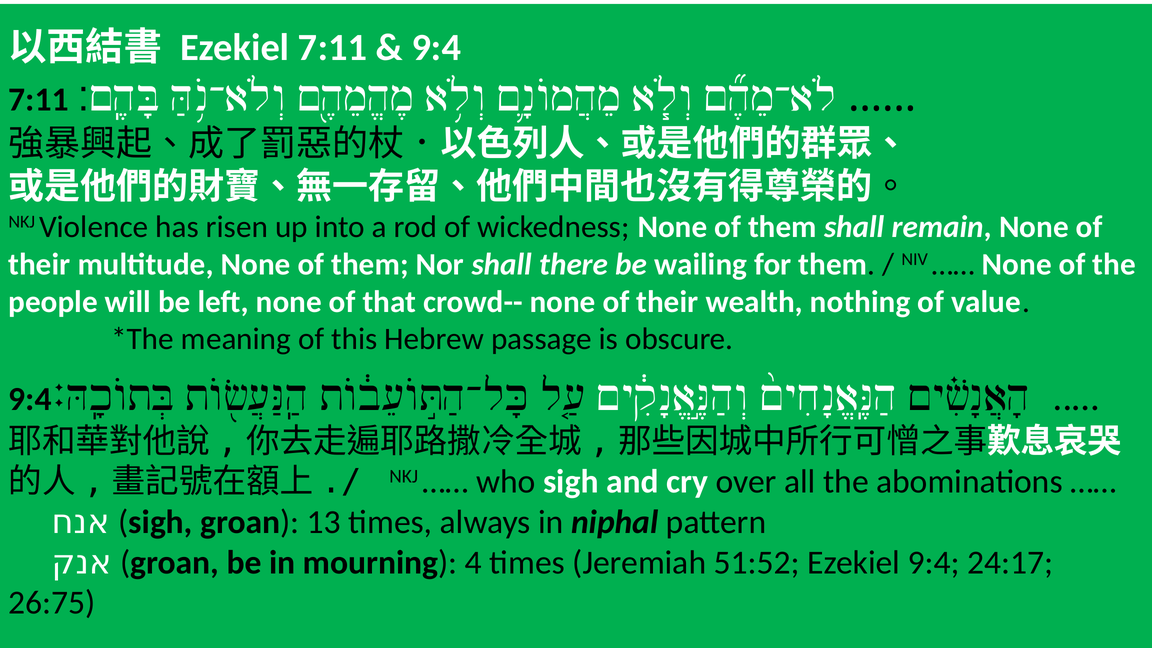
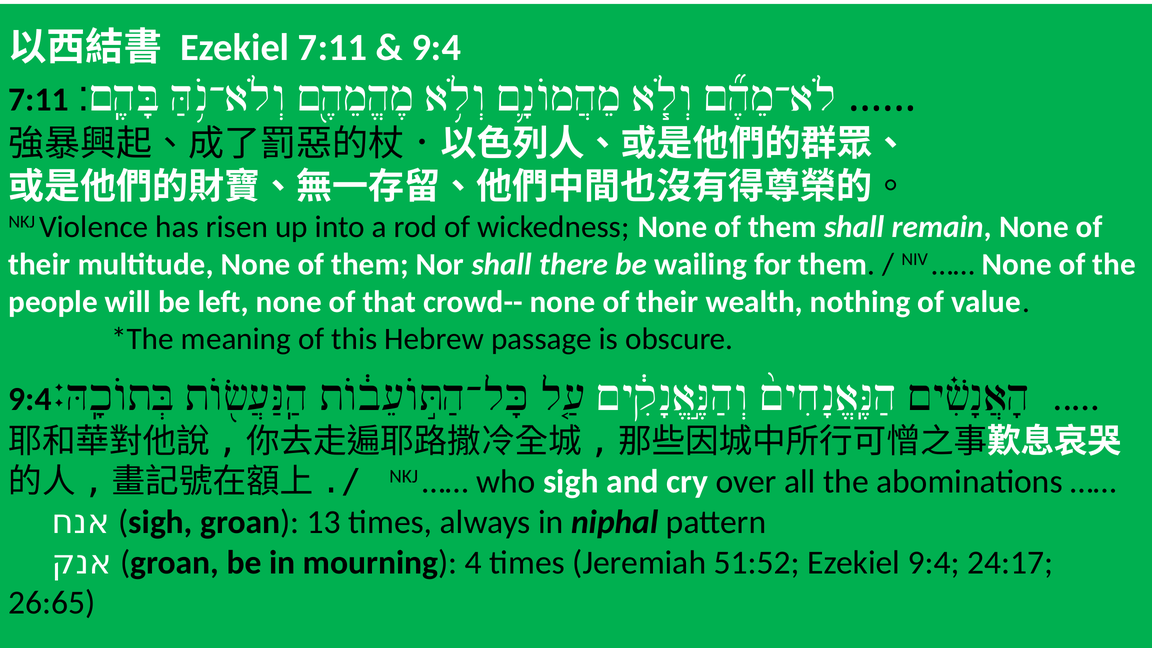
26:75: 26:75 -> 26:65 (52, 603)
